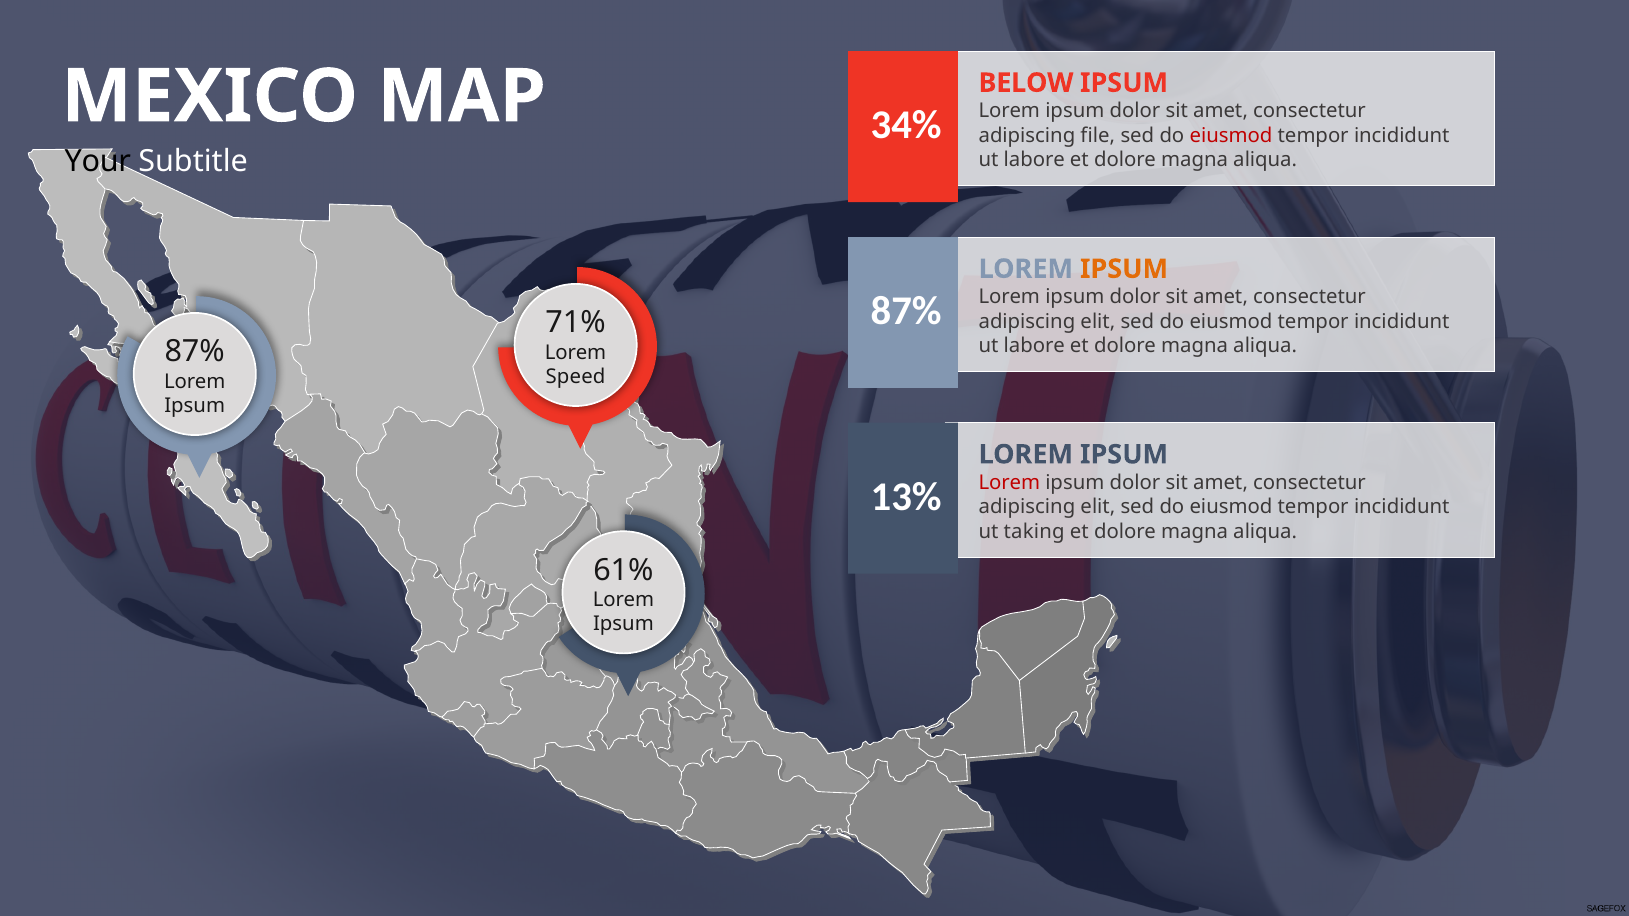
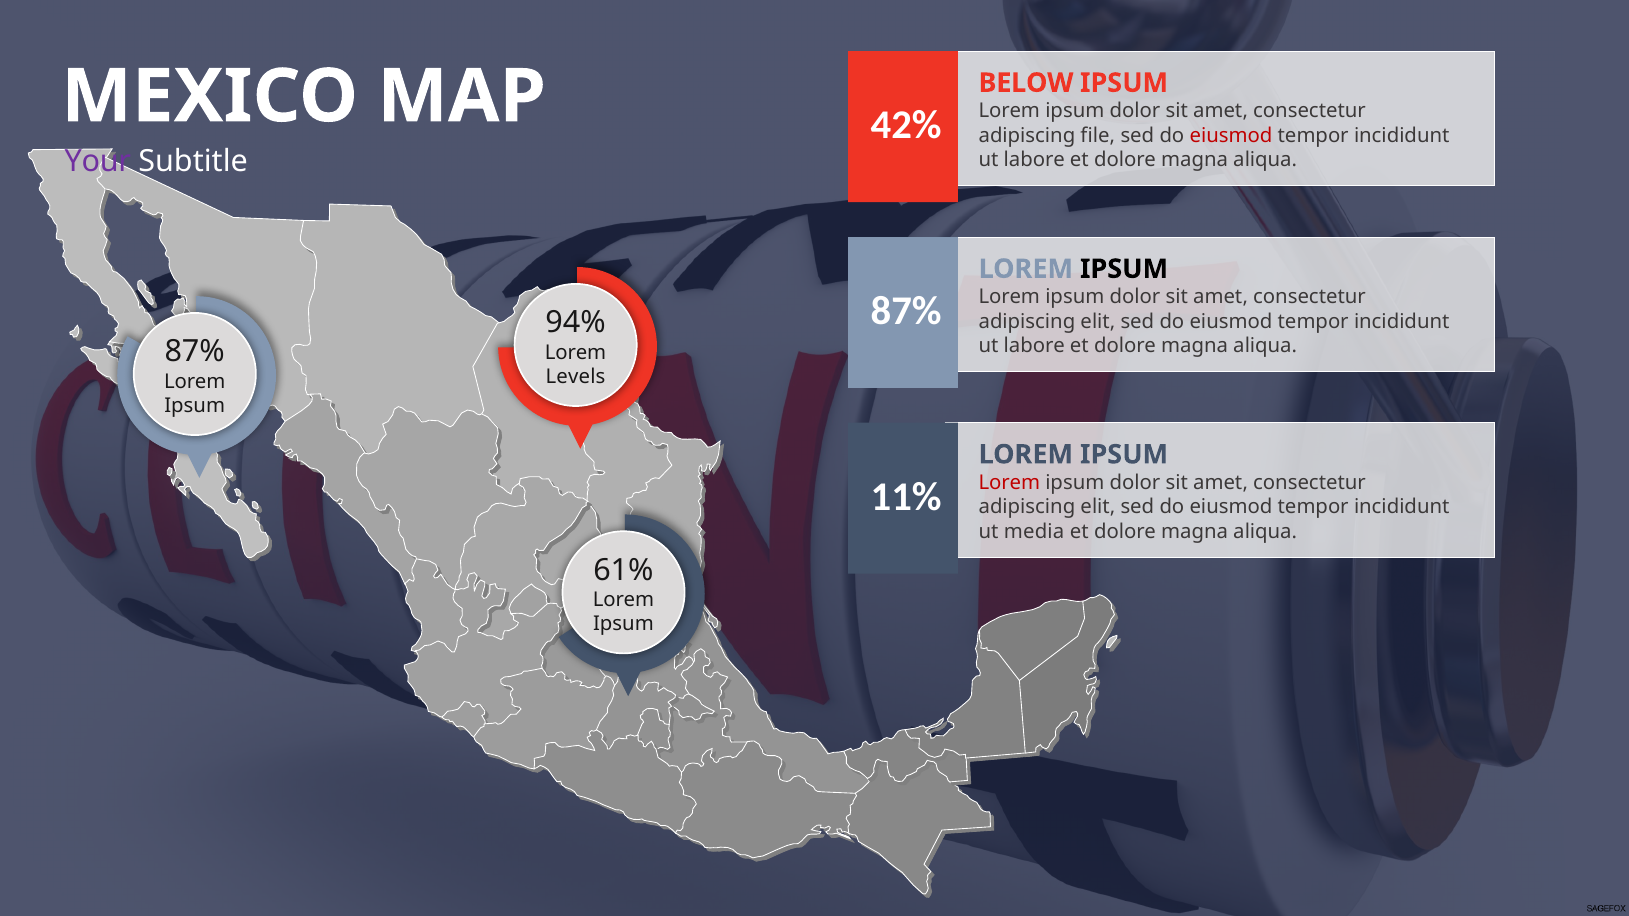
34%: 34% -> 42% (906, 125)
Your colour: black -> purple (98, 162)
IPSUM colour: orange -> black (1124, 269)
71%: 71% -> 94% (576, 323)
Speed: Speed -> Levels (576, 377)
13%: 13% -> 11% (906, 497)
taking: taking -> media (1034, 532)
